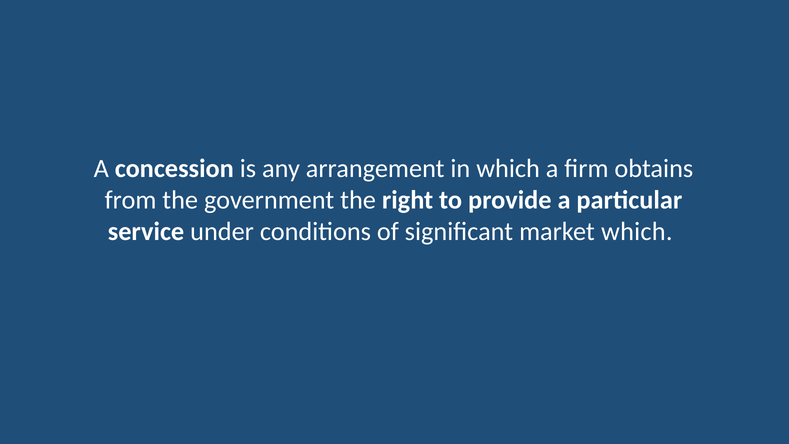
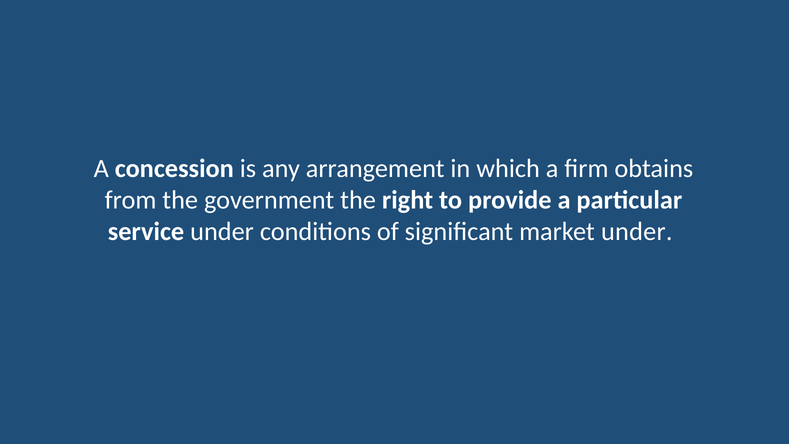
market which: which -> under (637, 232)
